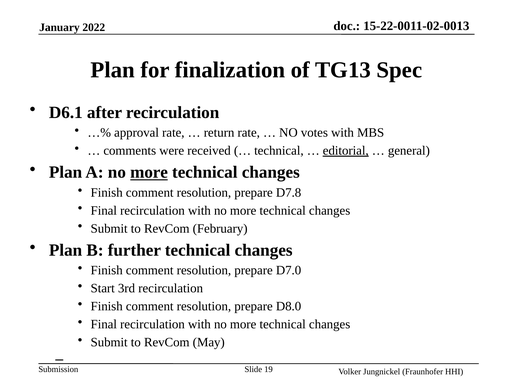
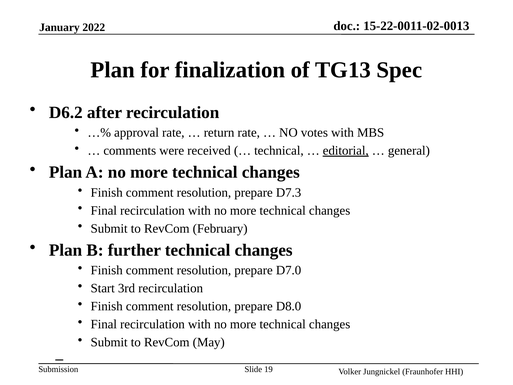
D6.1: D6.1 -> D6.2 (66, 112)
more underline: present -> none (149, 172)
D7.8: D7.8 -> D7.3 (289, 192)
